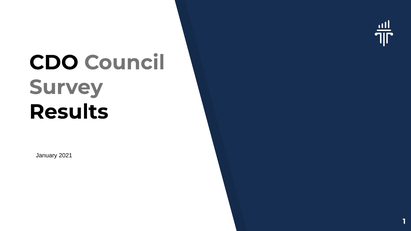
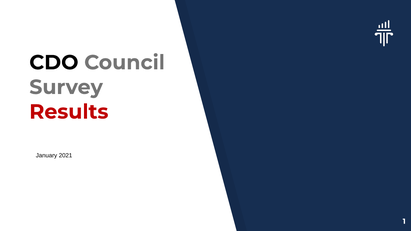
Results colour: black -> red (69, 112)
